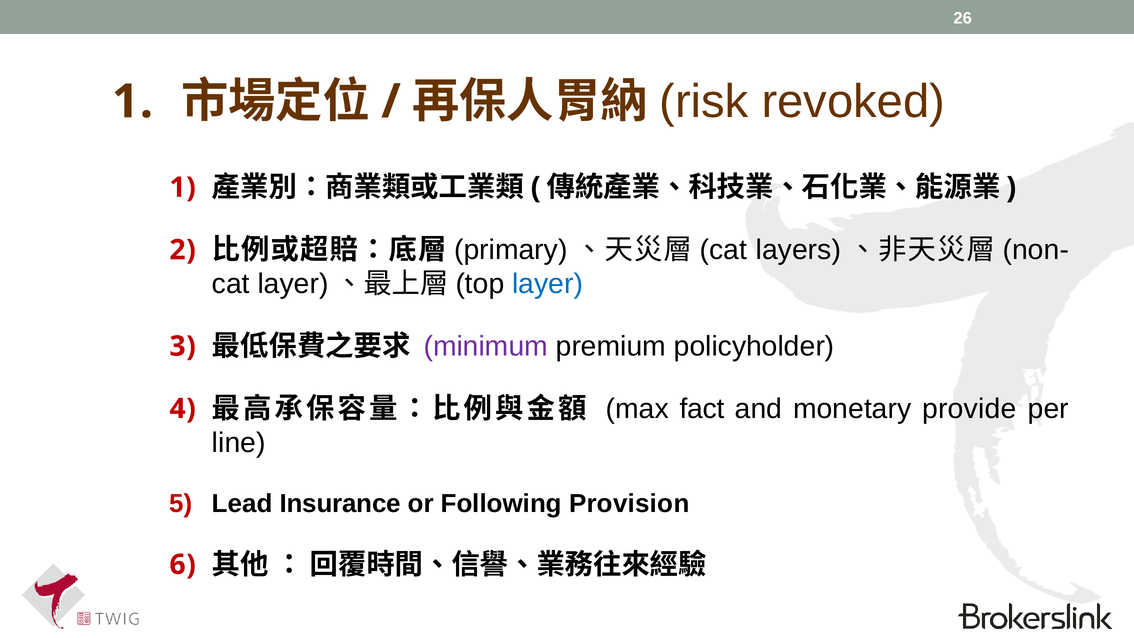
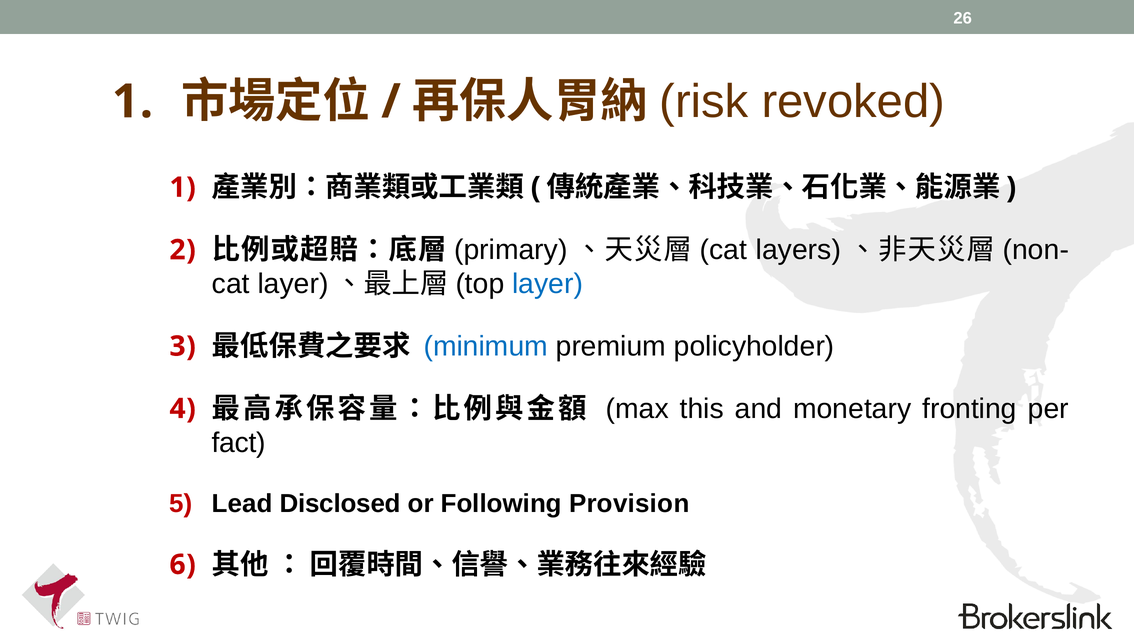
minimum colour: purple -> blue (486, 346)
fact: fact -> this (702, 409)
provide: provide -> fronting (970, 409)
line: line -> fact (239, 443)
Insurance: Insurance -> Disclosed (340, 503)
